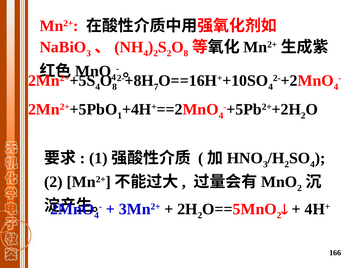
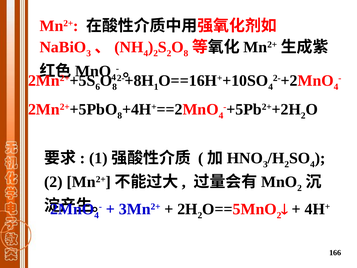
4: 4 -> 6 (98, 87)
7: 7 -> 1 (156, 87)
1: 1 -> 8 (120, 115)
